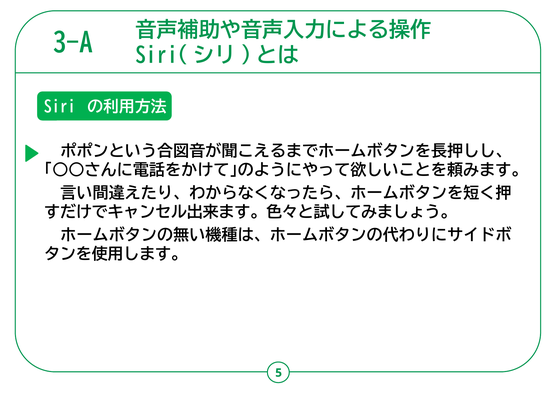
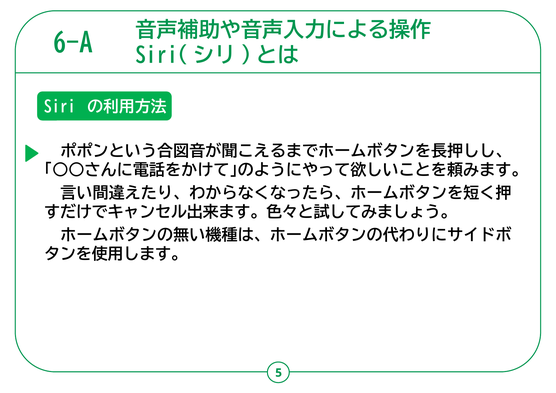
3-A: 3-A -> 6-A (73, 43)
